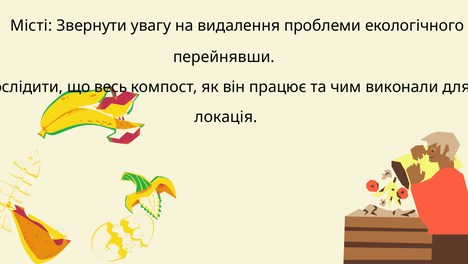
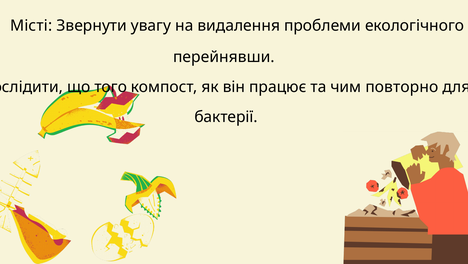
весь: весь -> того (111, 87)
виконали: виконали -> повторно (402, 87)
локація: локація -> бактерії (226, 117)
